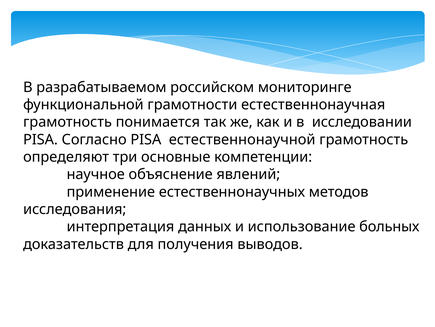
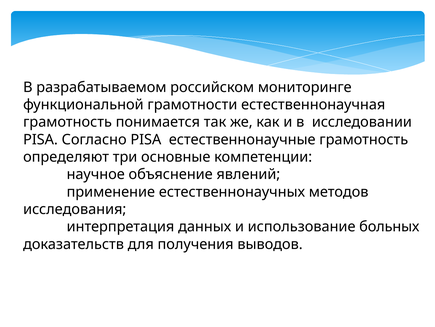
естественнонаучной: естественнонаучной -> естественнонаучные (242, 139)
